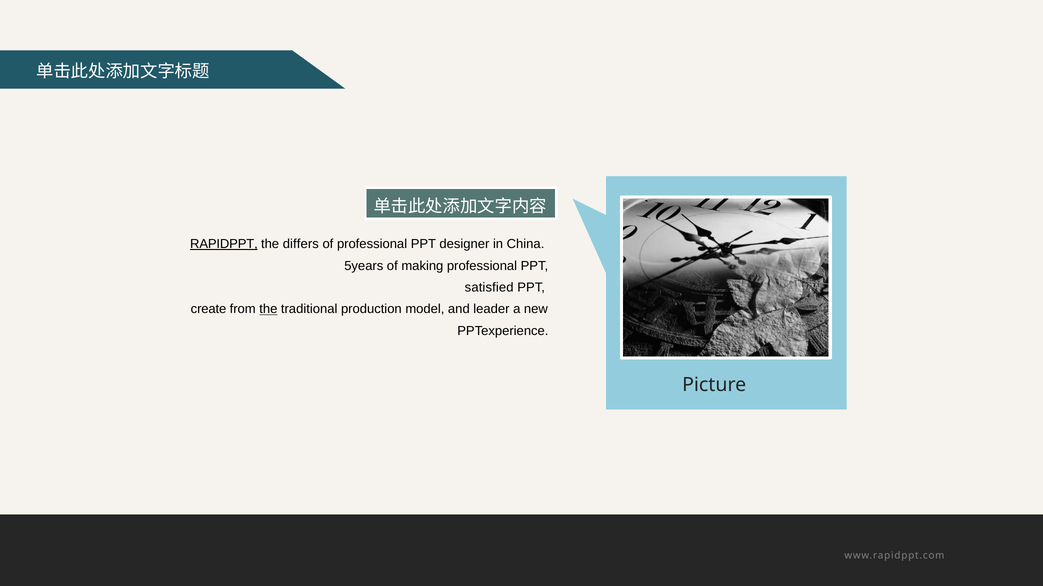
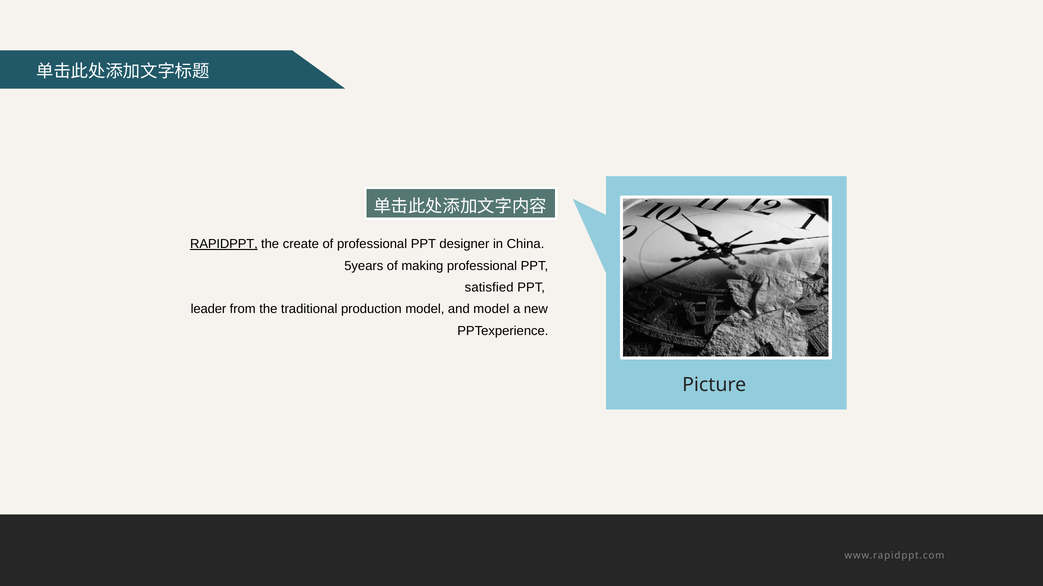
differs: differs -> create (301, 244)
create: create -> leader (209, 310)
the underline: present -> none (268, 310)
and leader: leader -> model (491, 310)
